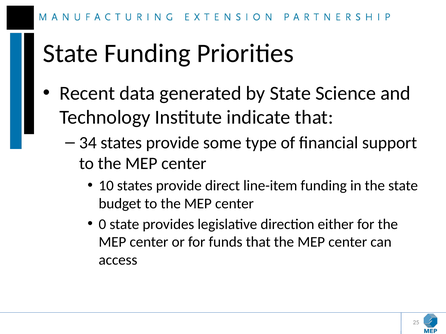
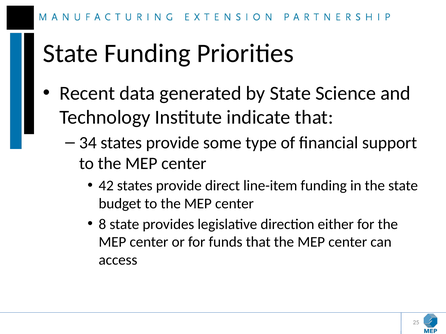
10: 10 -> 42 (106, 186)
0: 0 -> 8 (102, 225)
